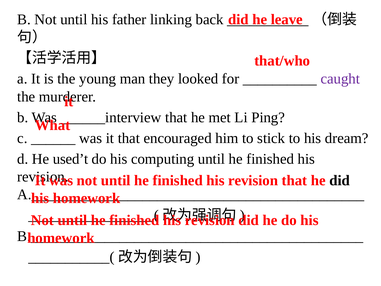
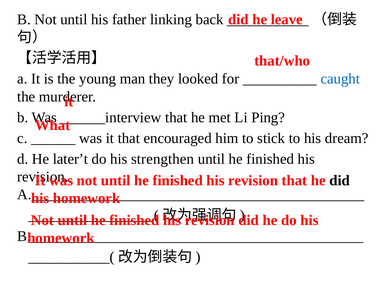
caught colour: purple -> blue (340, 79)
used’t: used’t -> later’t (70, 159)
computing: computing -> strengthen (163, 159)
